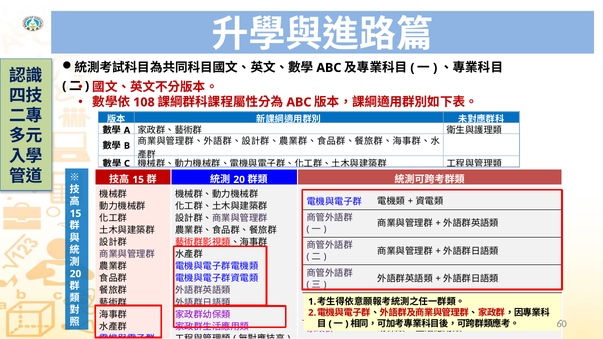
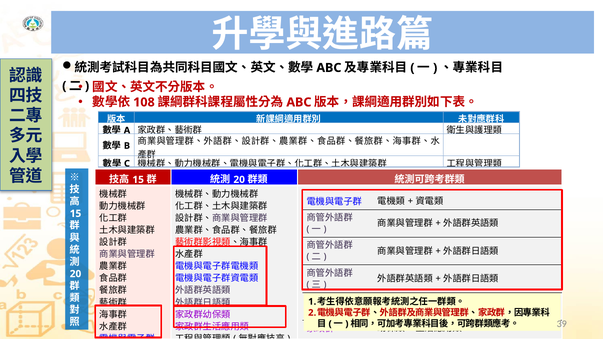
60: 60 -> 39 (562, 324)
